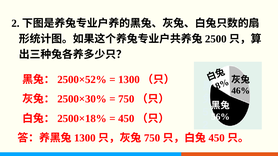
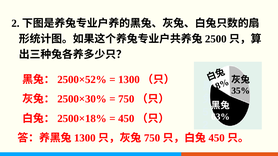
46%: 46% -> 35% (241, 91)
56%: 56% -> 63% (220, 117)
